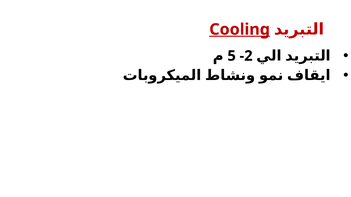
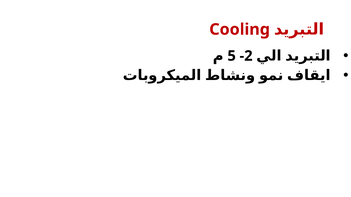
Cooling underline: present -> none (240, 29)
